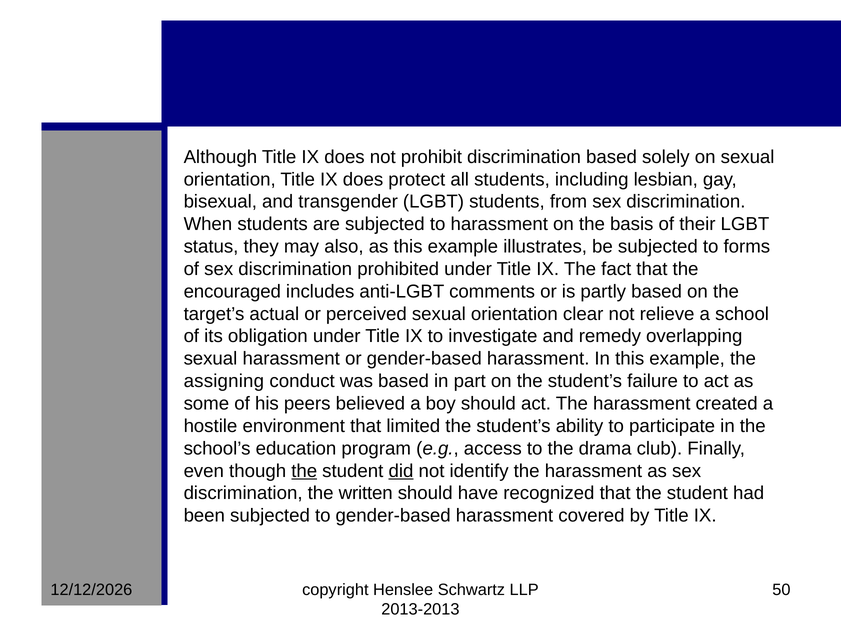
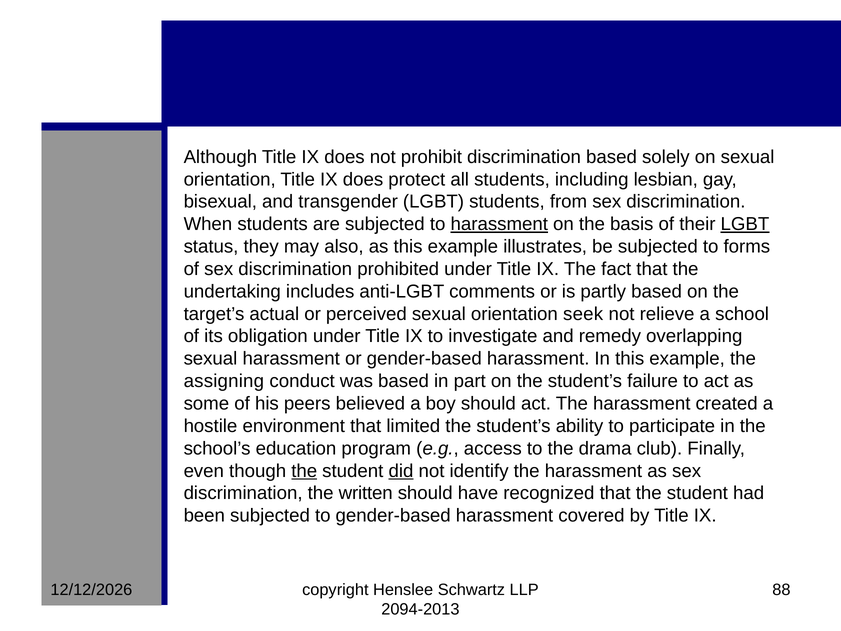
harassment underline: none -> present (499, 224)
LGBT underline: none -> present (745, 224)
encouraged: encouraged -> undertaking (232, 291)
clear: clear -> seek (583, 314)
50: 50 -> 88 (781, 590)
2013-2013: 2013-2013 -> 2094-2013 (420, 609)
